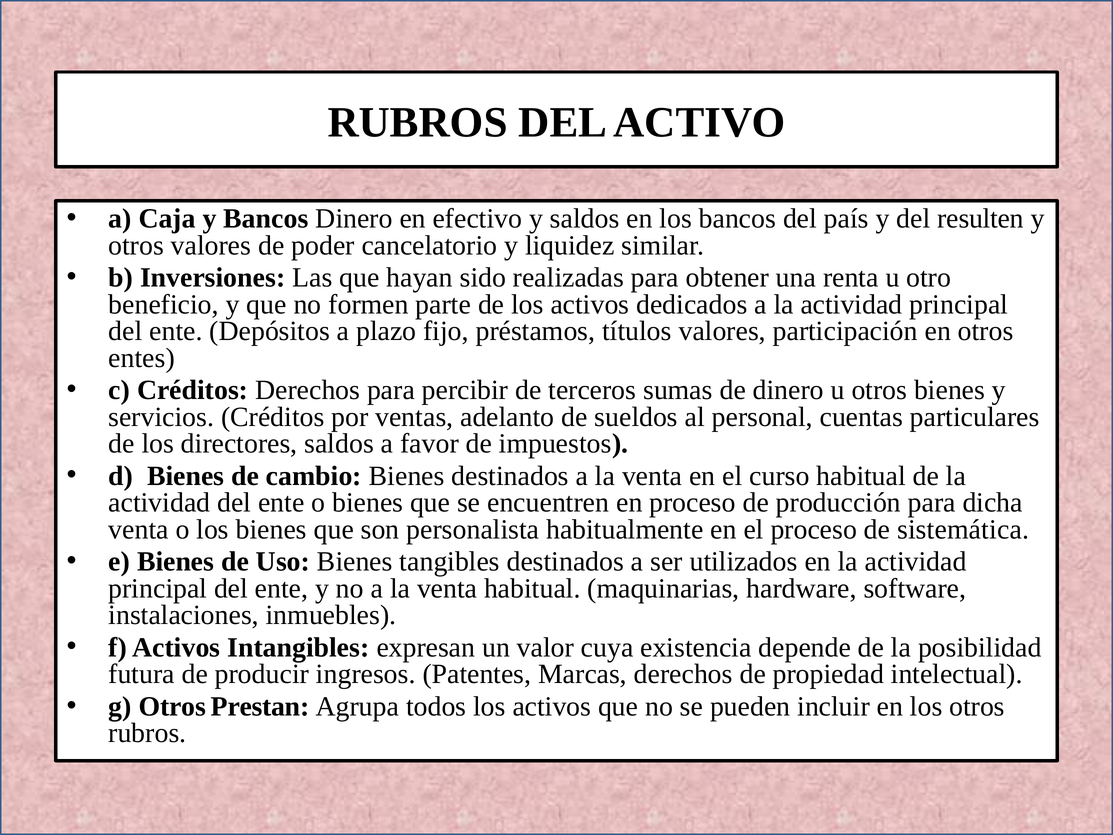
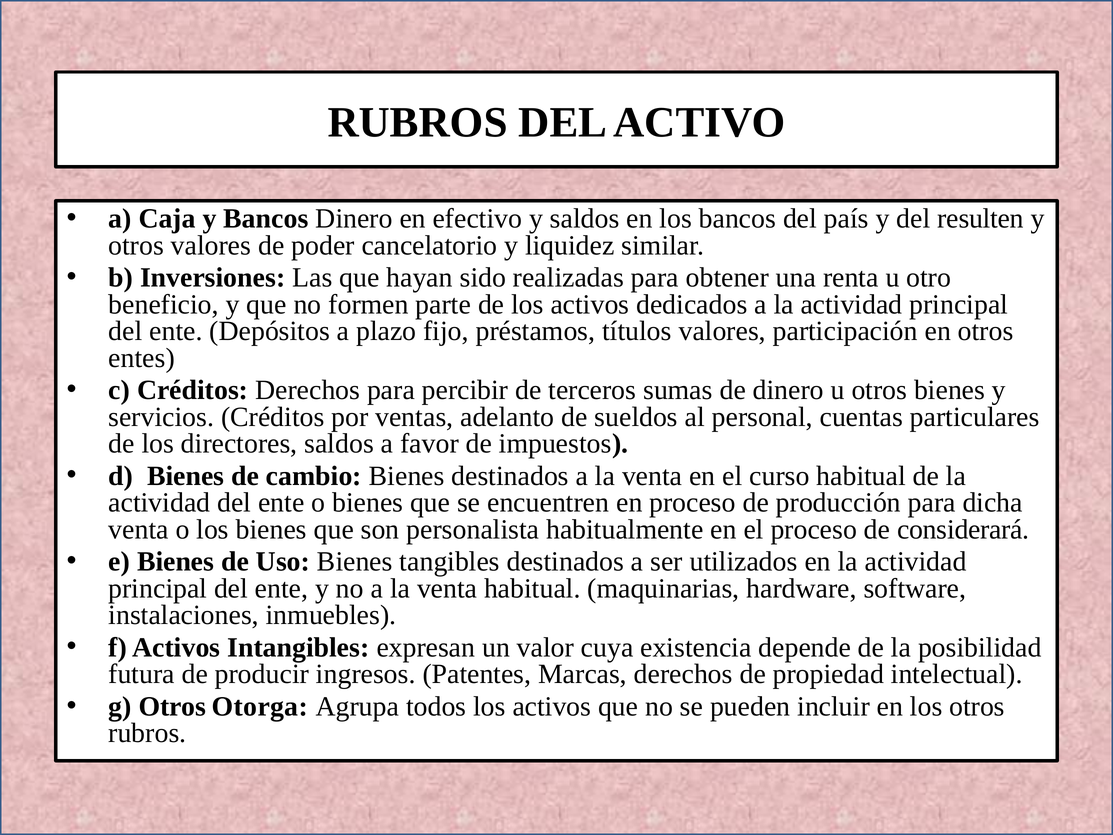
sistemática: sistemática -> considerará (963, 529)
Prestan: Prestan -> Otorga (260, 706)
